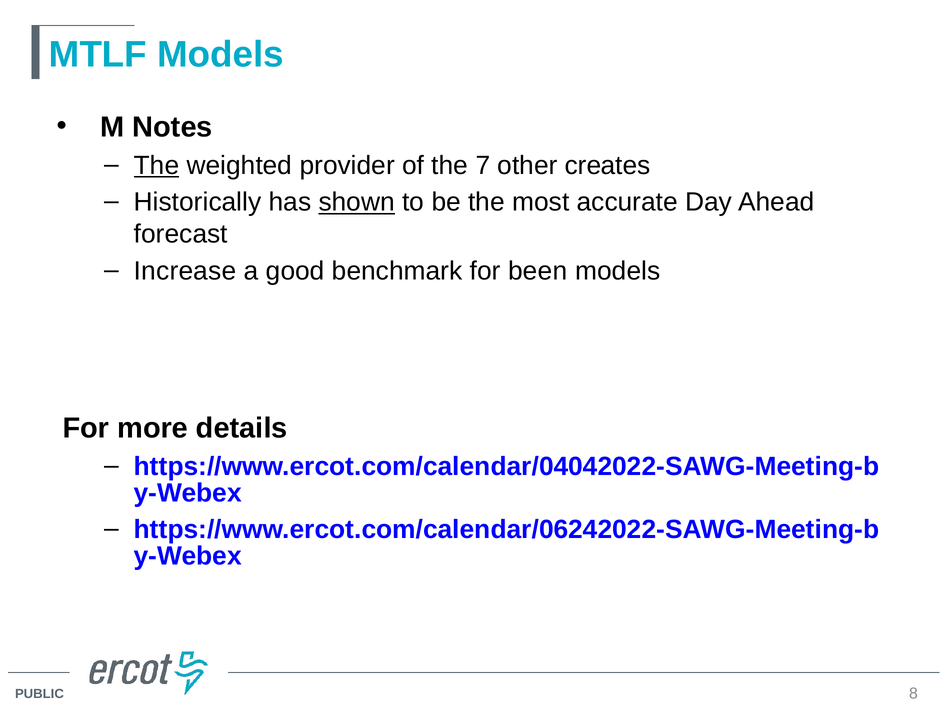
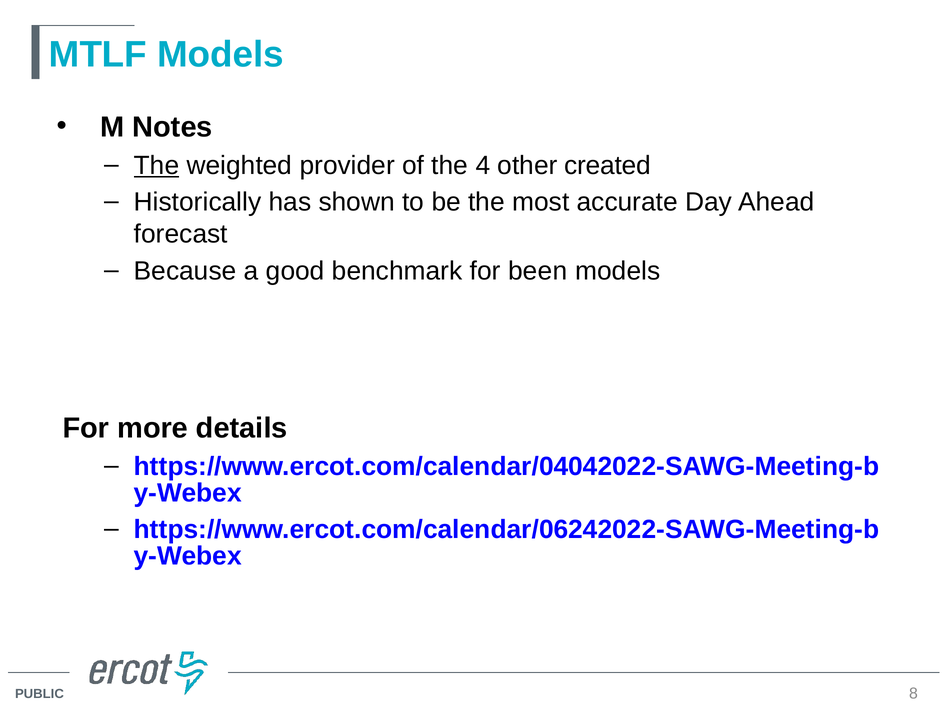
7: 7 -> 4 (483, 165)
creates: creates -> created (608, 165)
shown underline: present -> none (357, 202)
Increase: Increase -> Because (185, 271)
